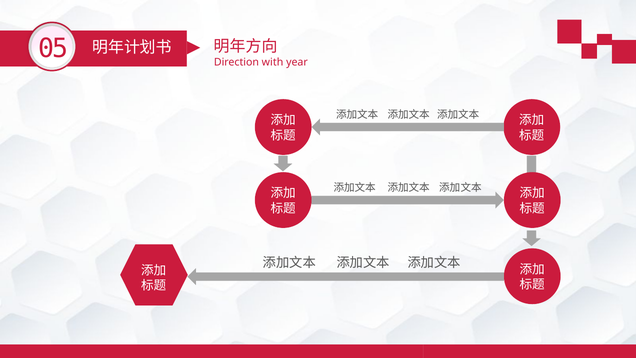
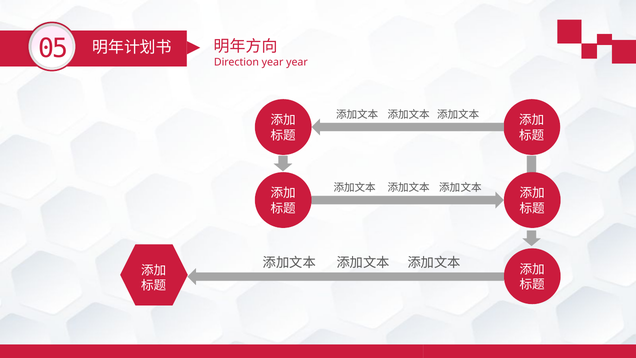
Direction with: with -> year (273, 62)
